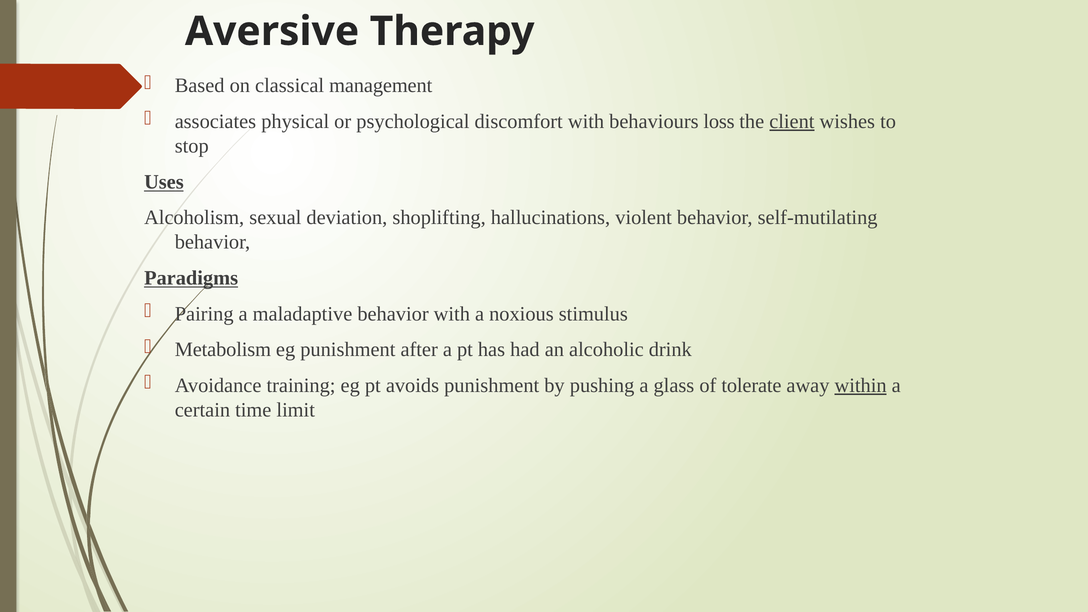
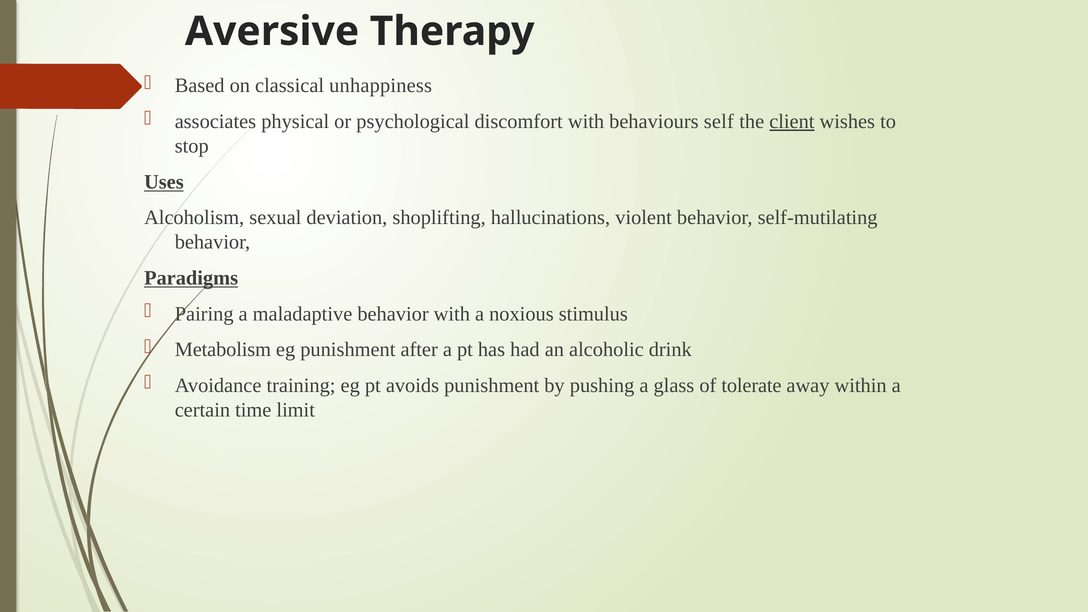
management: management -> unhappiness (381, 86)
loss: loss -> self (719, 122)
within underline: present -> none (861, 385)
